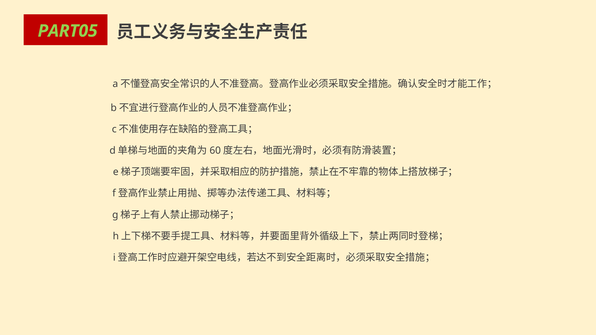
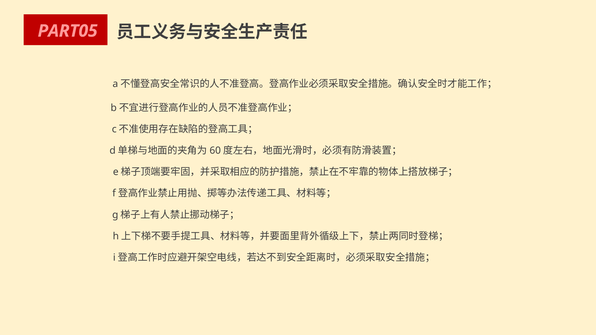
PART05 colour: light green -> pink (68, 31)
